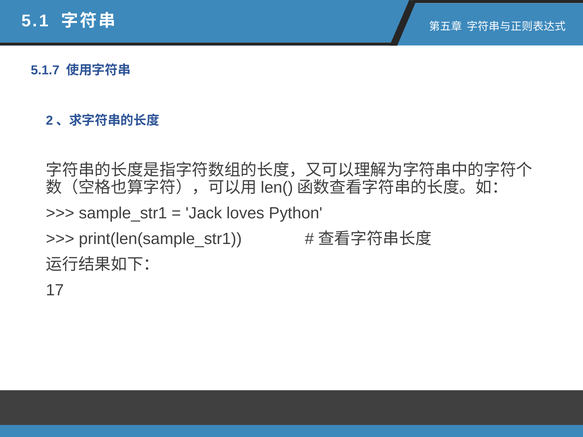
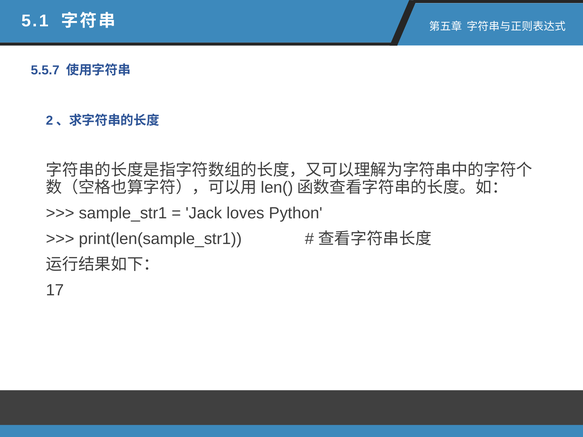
5.1.7: 5.1.7 -> 5.5.7 (45, 70)
